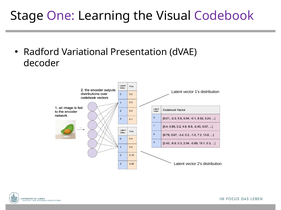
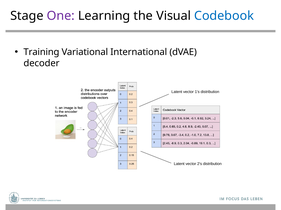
Codebook colour: purple -> blue (224, 16)
Radford: Radford -> Training (41, 52)
Presentation: Presentation -> International (139, 52)
